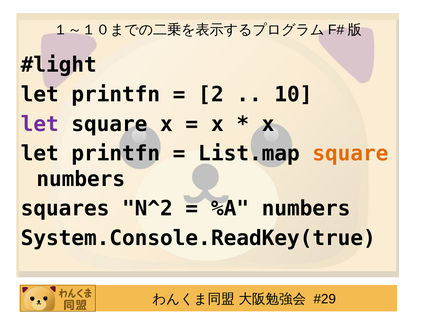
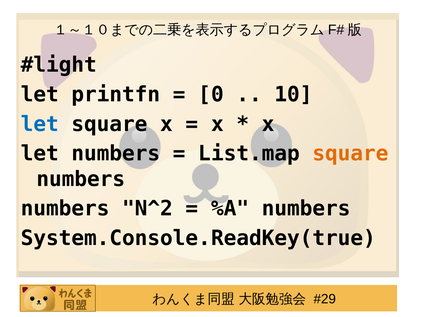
2: 2 -> 0 (211, 94)
let colour: purple -> blue (40, 124)
printfn: printfn -> numbers (116, 153)
squares: squares -> numbers (65, 208)
